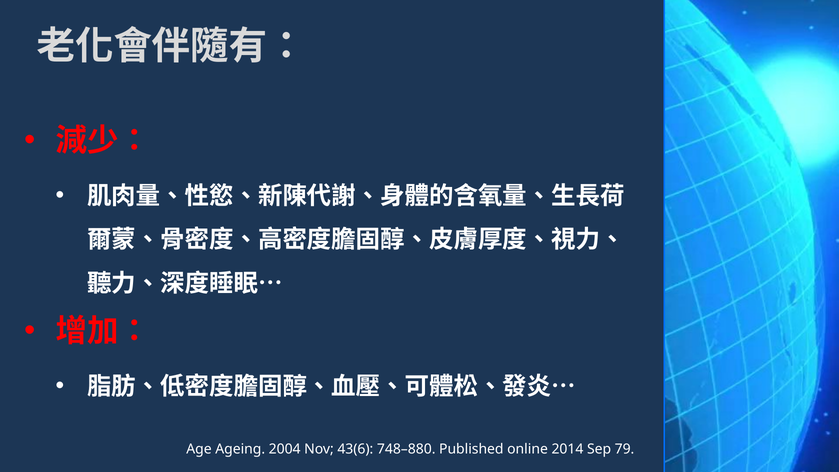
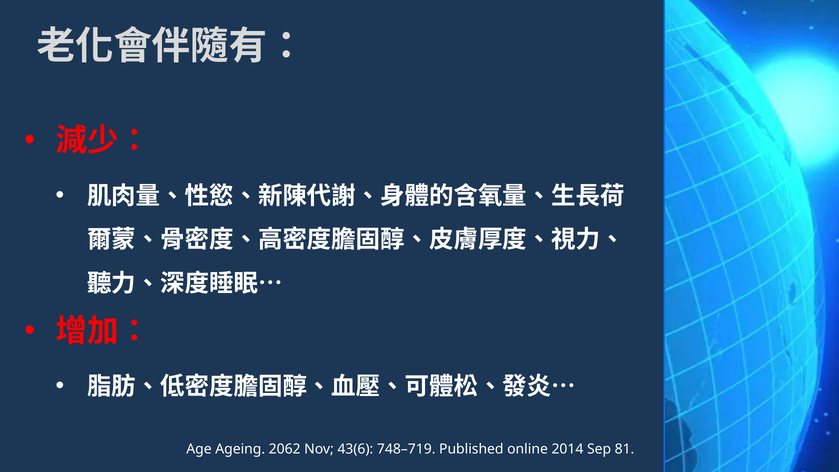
2004: 2004 -> 2062 (285, 449)
748–880: 748–880 -> 748–719 (406, 449)
79: 79 -> 81 (625, 449)
